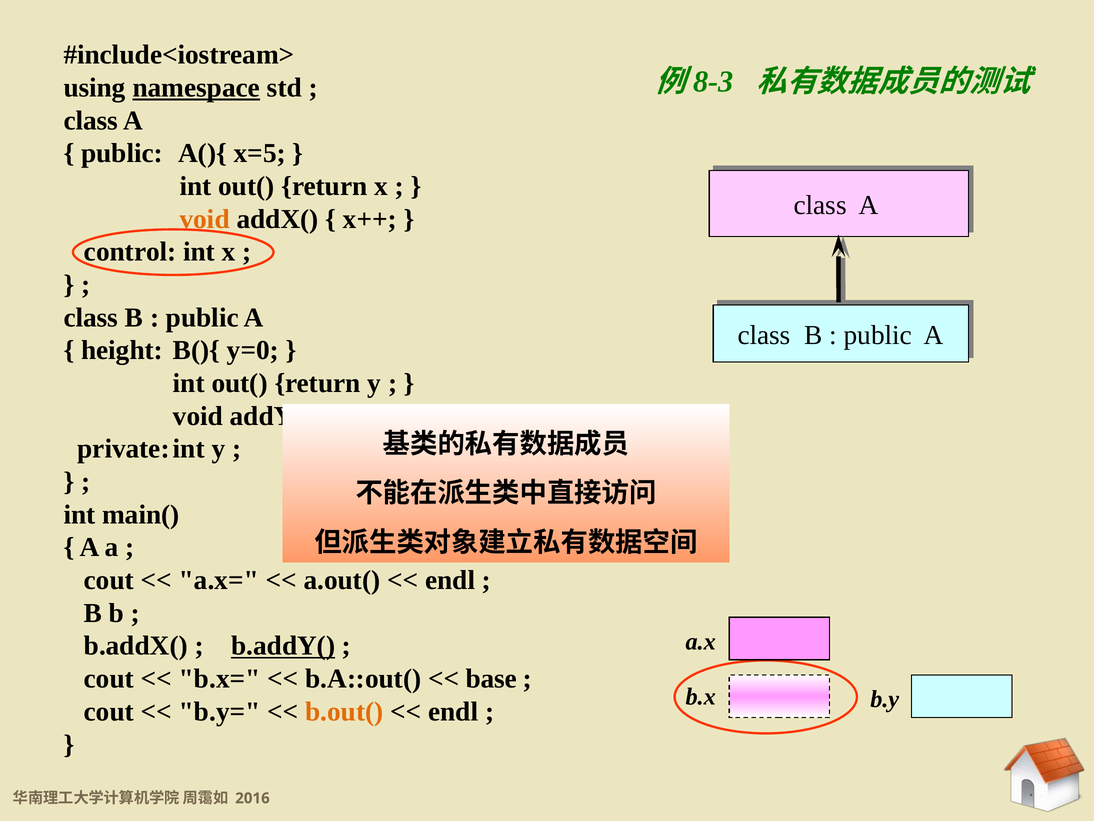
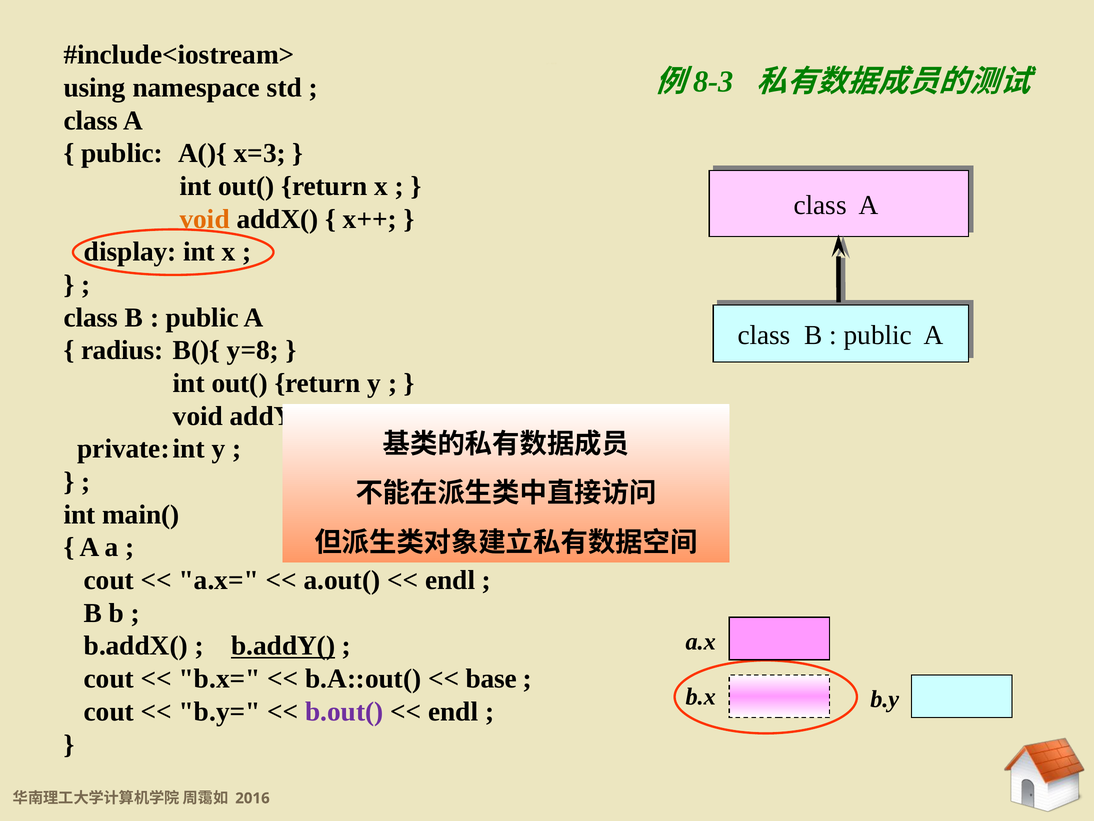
namespace underline: present -> none (196, 88)
x=5: x=5 -> x=3 (260, 153)
control: control -> display (130, 252)
height: height -> radius (122, 350)
y=0: y=0 -> y=8 (253, 350)
b.out( colour: orange -> purple (344, 711)
